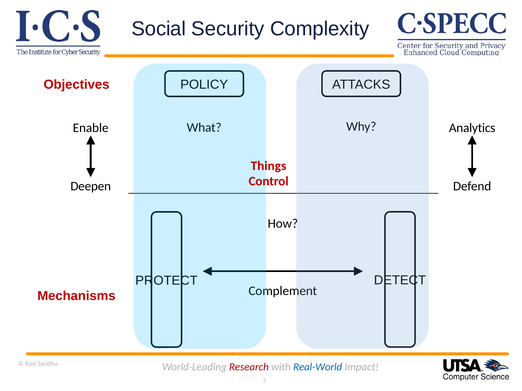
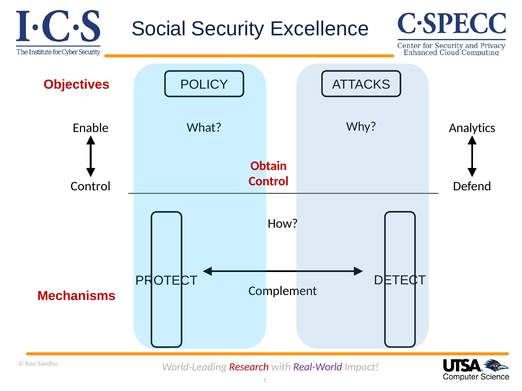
Complexity: Complexity -> Excellence (320, 29)
Things: Things -> Obtain (269, 166)
Deepen: Deepen -> Control (91, 187)
Real-World colour: blue -> purple (318, 367)
